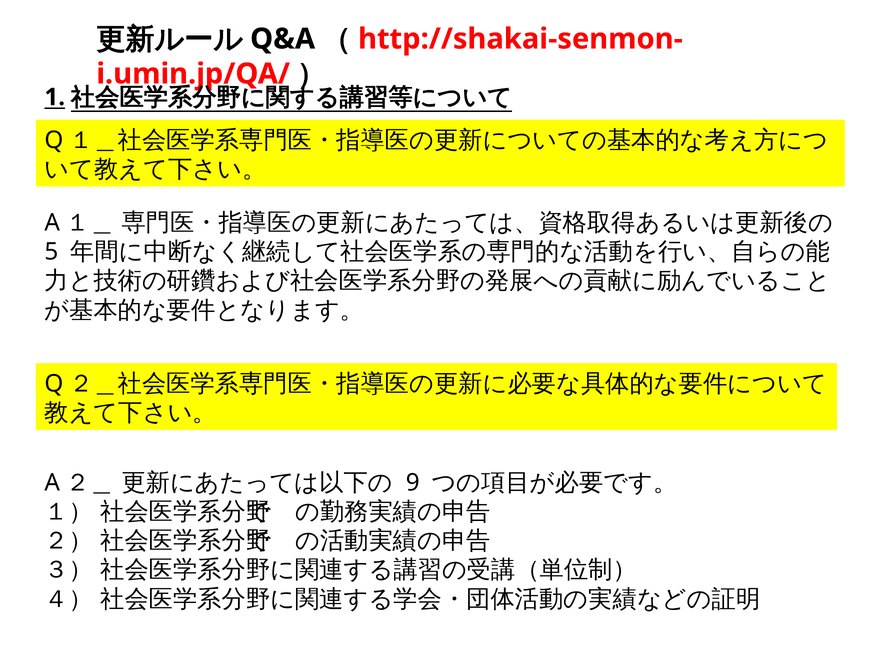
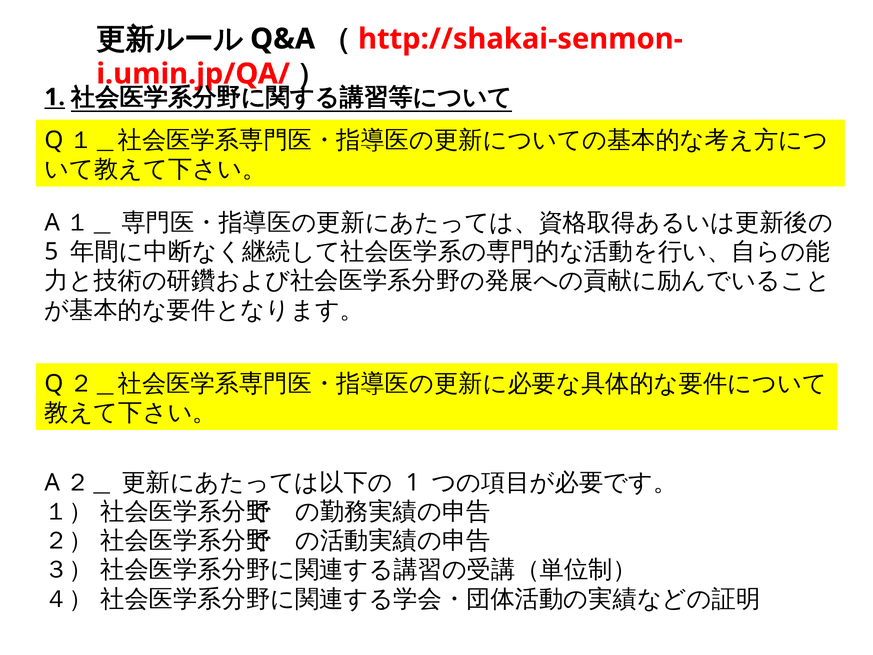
9: 9 -> 1 (413, 482)
